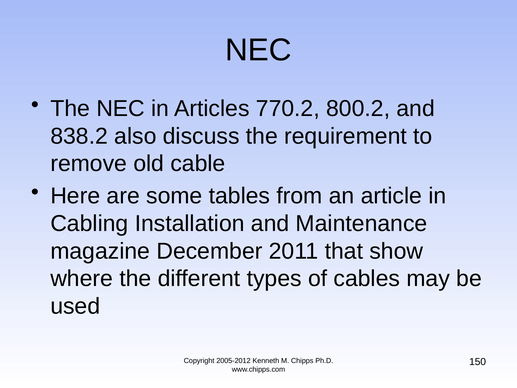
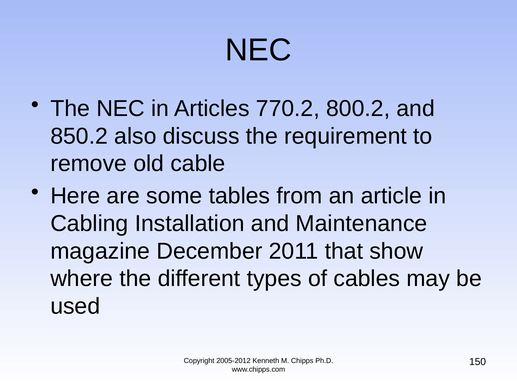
838.2: 838.2 -> 850.2 (79, 136)
